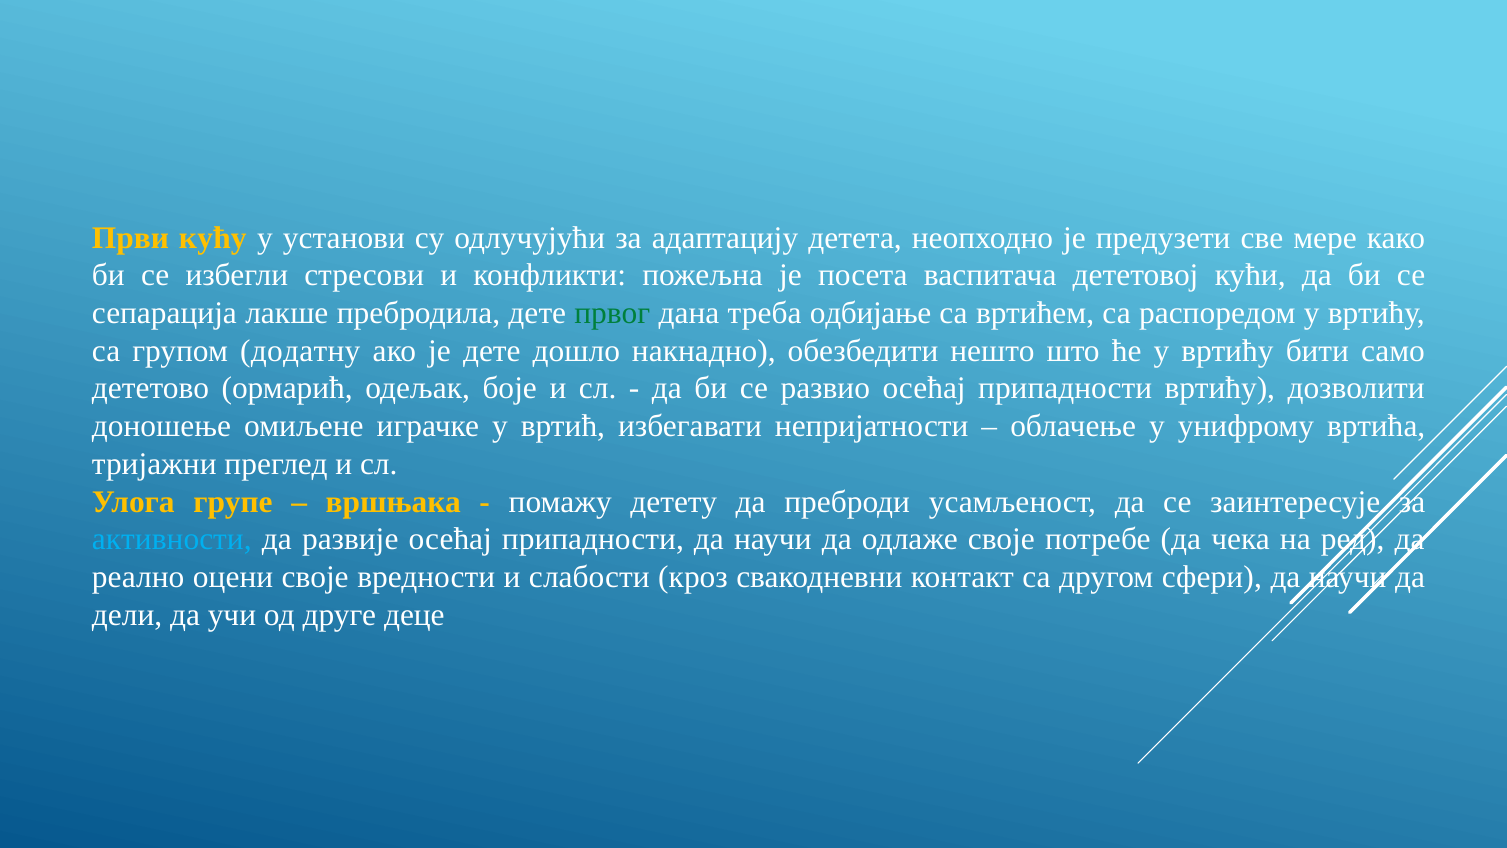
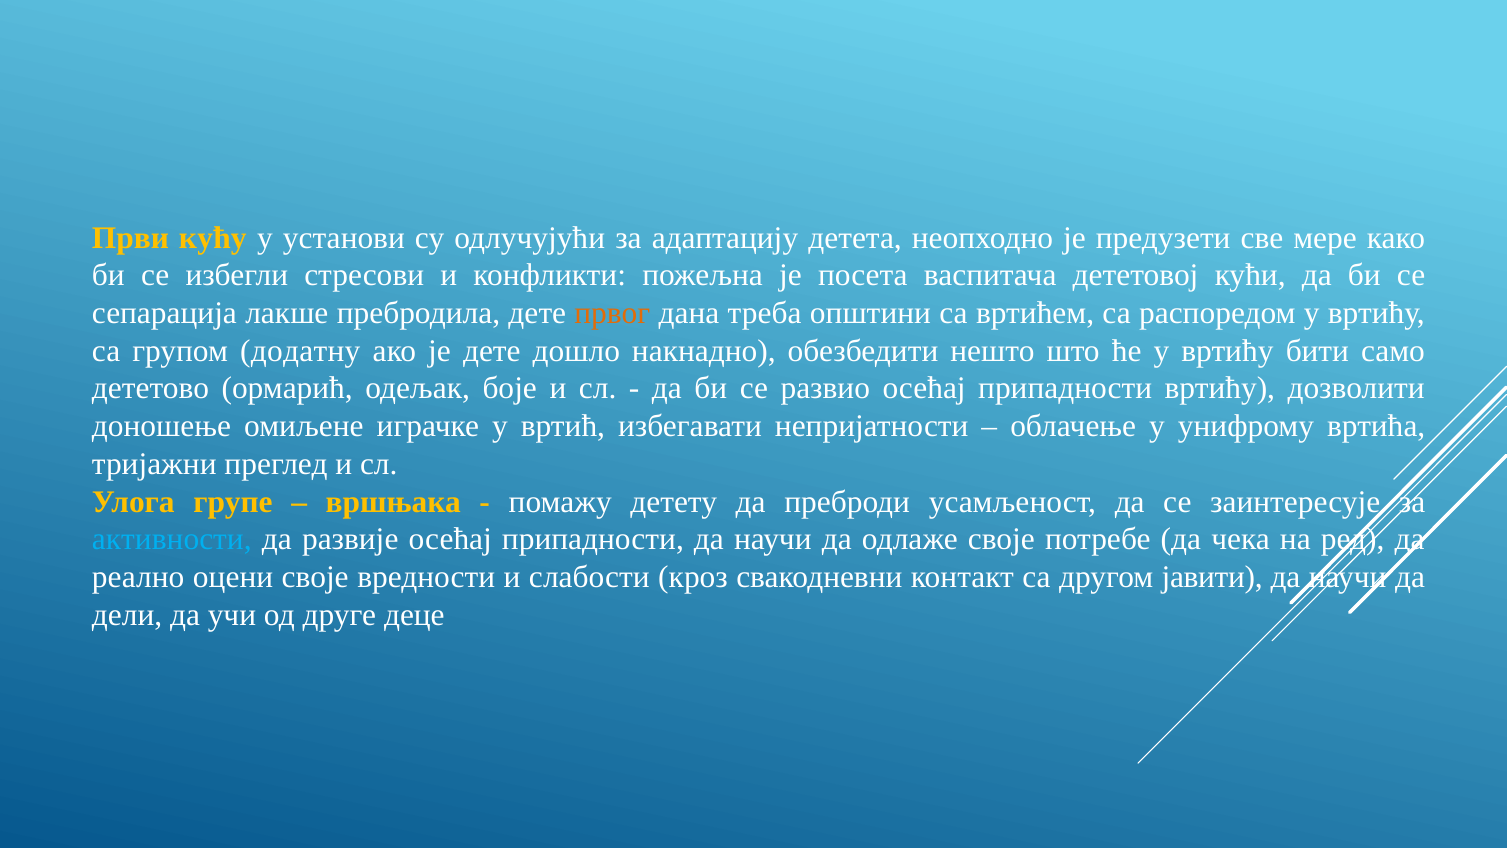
првог colour: green -> orange (612, 313)
одбијање: одбијање -> општини (870, 313)
сфери: сфери -> јавити (1212, 577)
